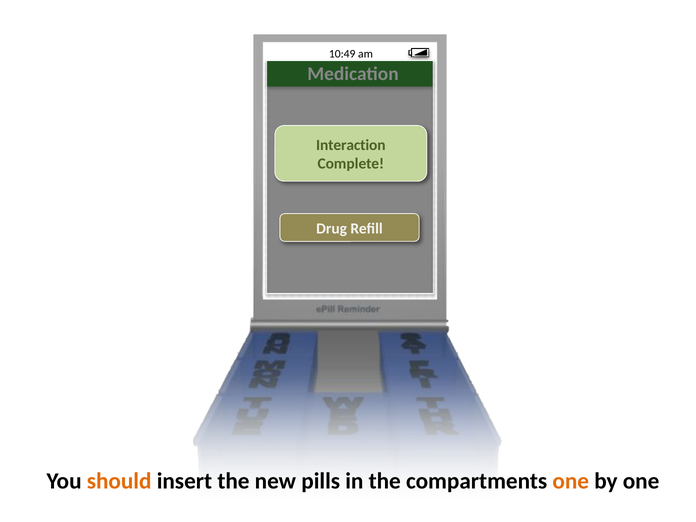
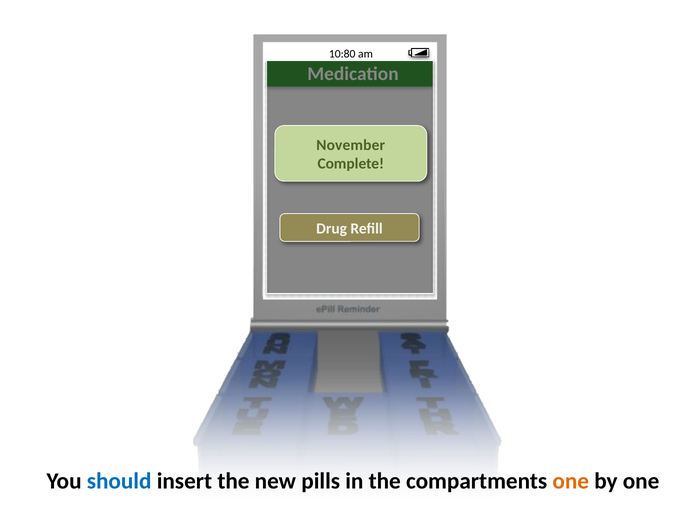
10:49: 10:49 -> 10:80 (342, 54)
Interaction: Interaction -> November (351, 145)
should colour: orange -> blue (119, 481)
